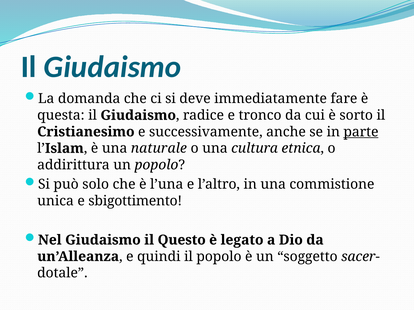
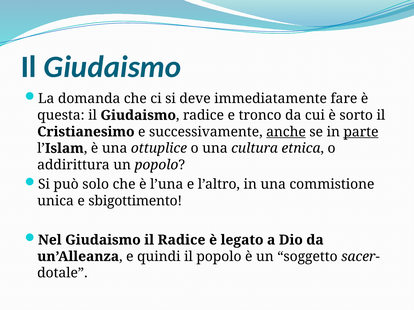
anche underline: none -> present (286, 132)
naturale: naturale -> ottuplice (159, 149)
il Questo: Questo -> Radice (182, 240)
